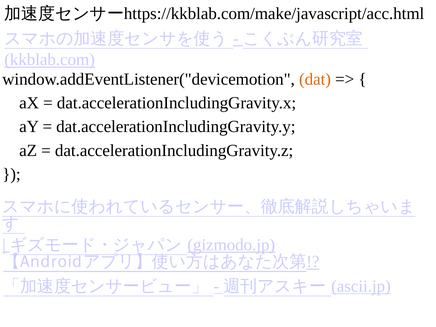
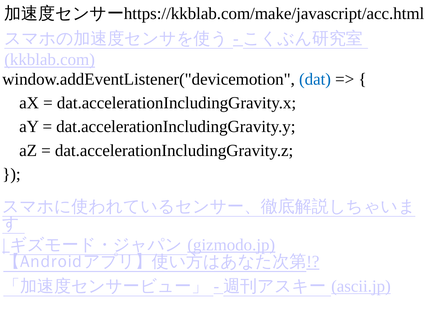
dat colour: orange -> blue (315, 79)
